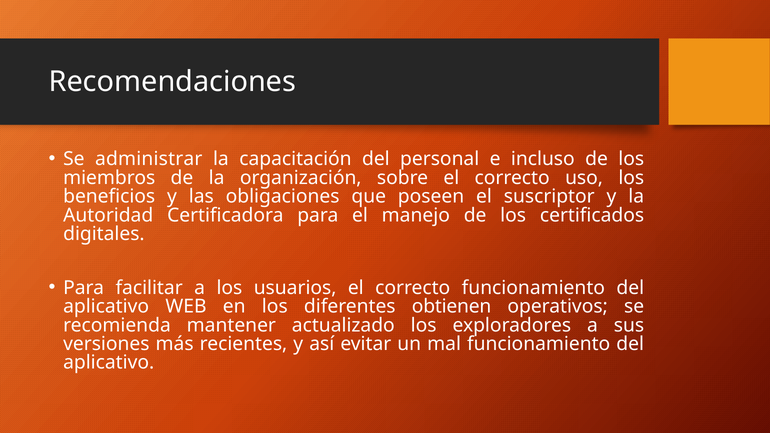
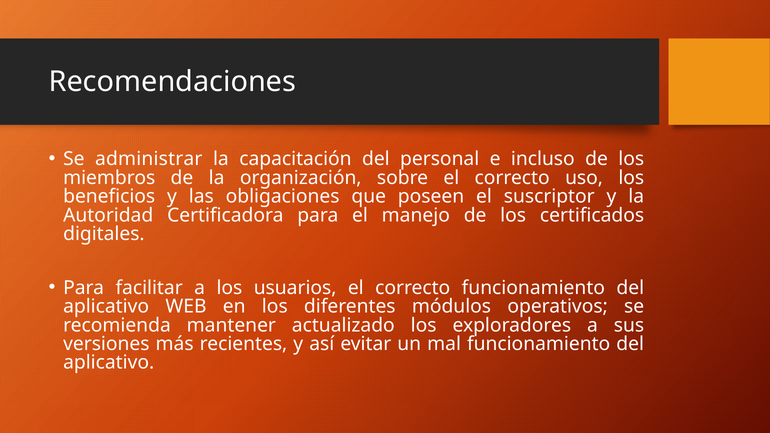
obtienen: obtienen -> módulos (451, 307)
